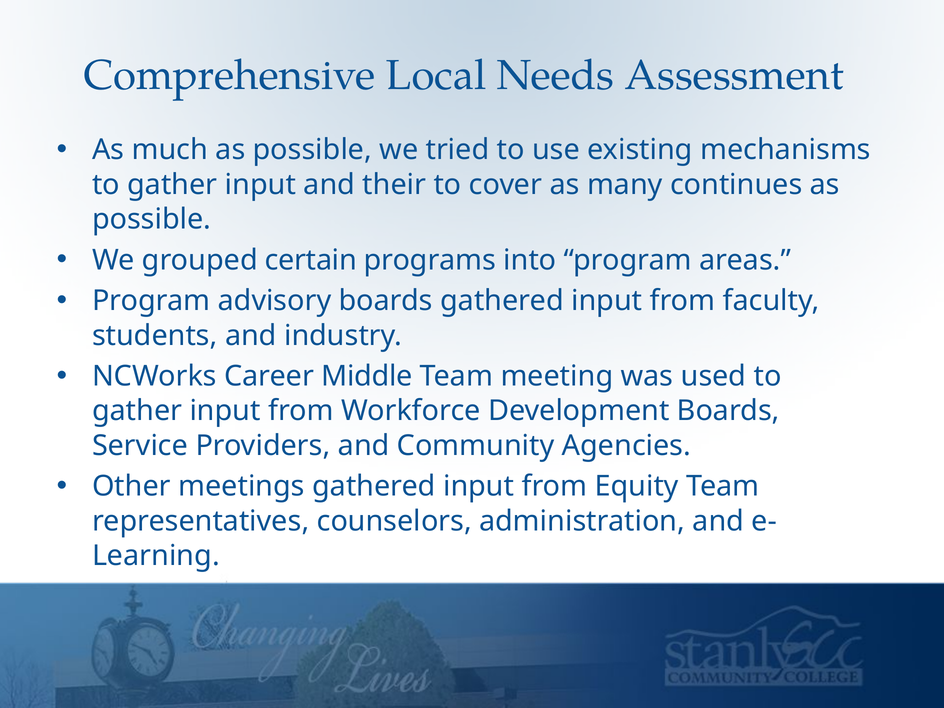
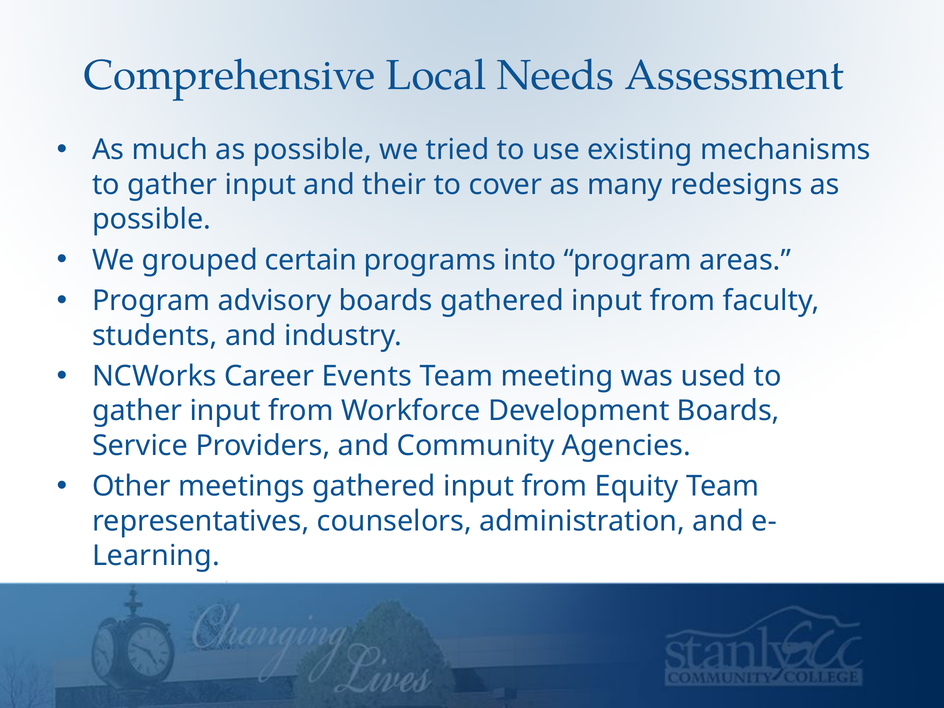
continues: continues -> redesigns (736, 185)
Middle: Middle -> Events (367, 376)
